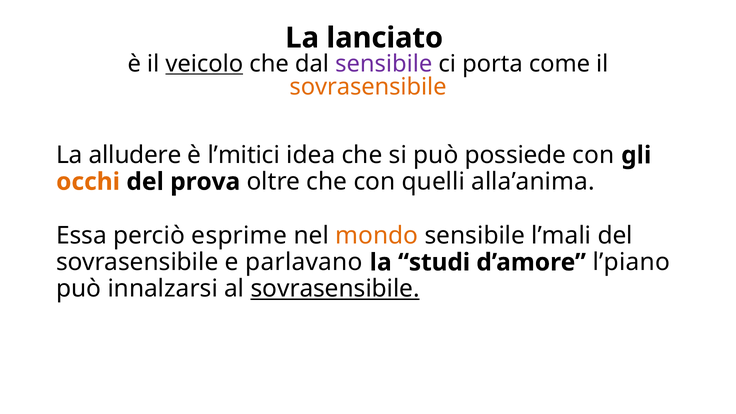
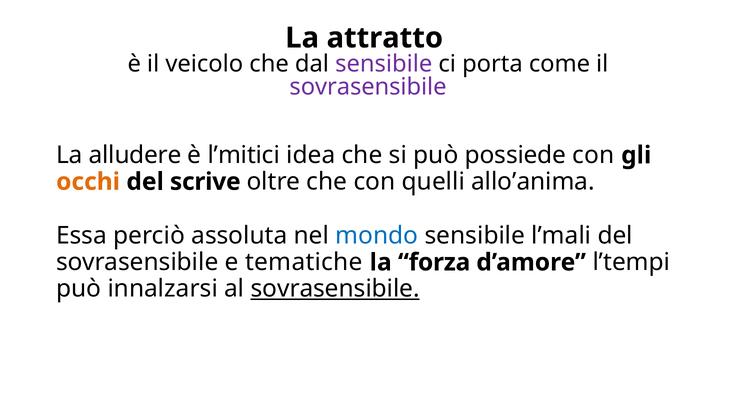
lanciato: lanciato -> attratto (385, 38)
veicolo underline: present -> none (204, 64)
sovrasensibile colour: orange -> purple (368, 87)
prova: prova -> scrive (205, 182)
alla’anima: alla’anima -> allo’anima (533, 182)
esprime: esprime -> assoluta (239, 236)
mondo colour: orange -> blue (377, 236)
parlavano: parlavano -> tematiche (304, 262)
studi: studi -> forza (434, 262)
l’piano: l’piano -> l’tempi (631, 262)
